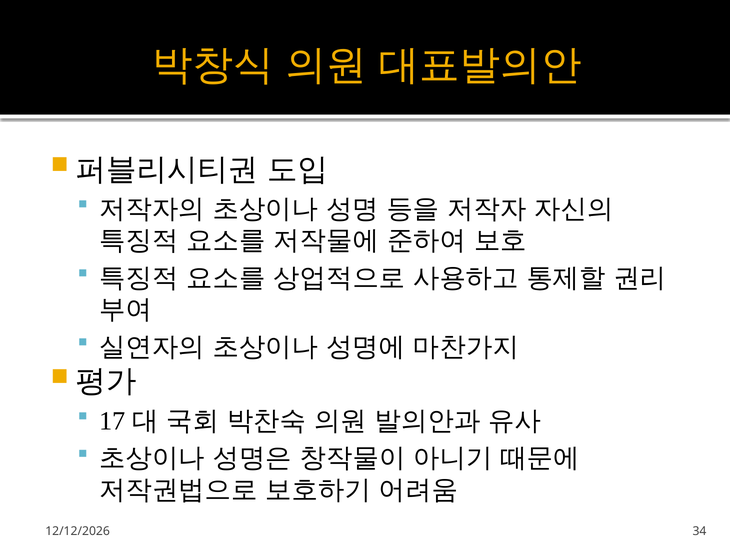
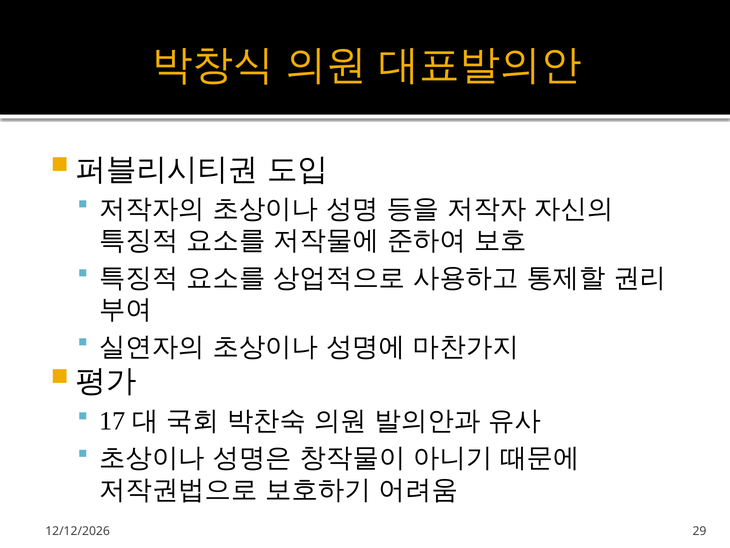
34: 34 -> 29 (699, 531)
